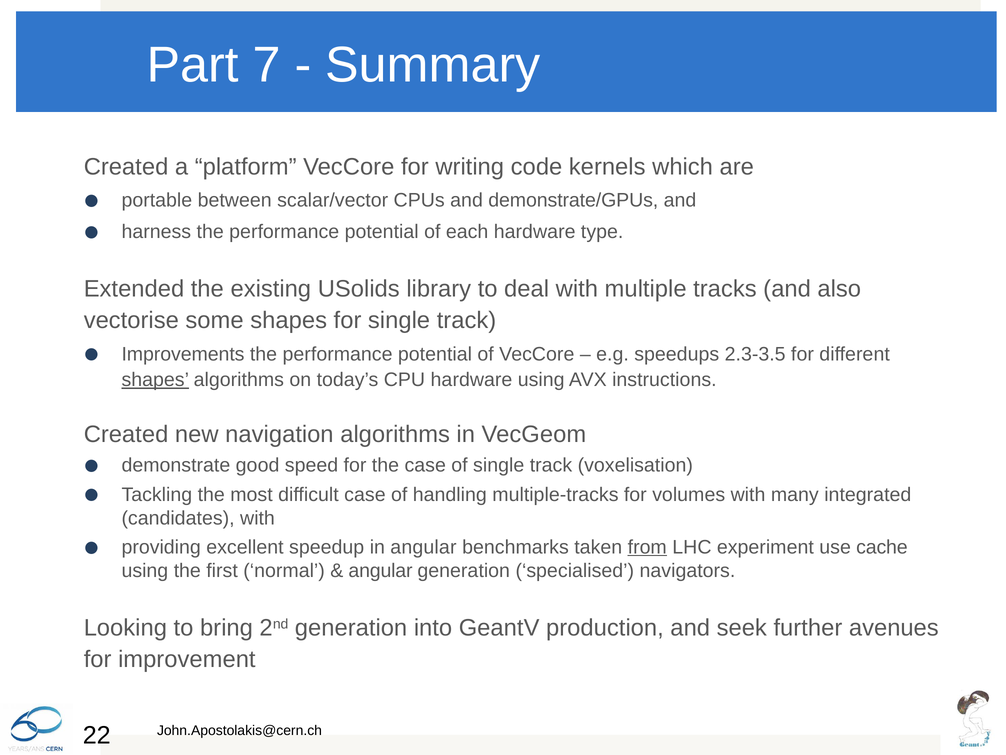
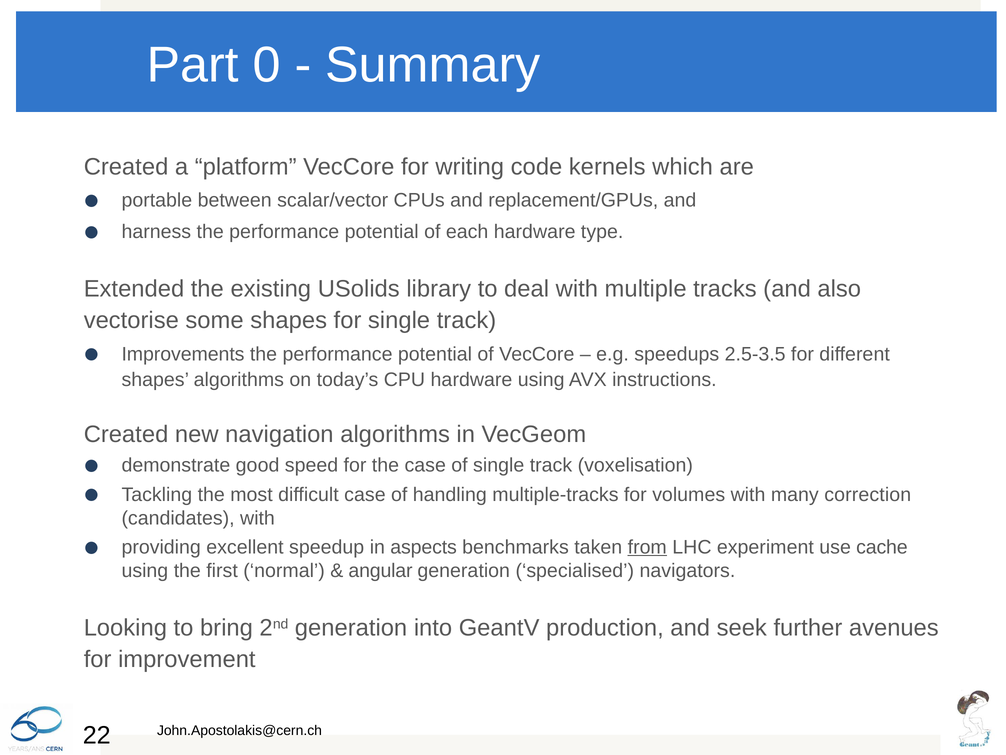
7: 7 -> 0 (267, 65)
demonstrate/GPUs: demonstrate/GPUs -> replacement/GPUs (573, 200)
2.3-3.5: 2.3-3.5 -> 2.5-3.5 (755, 354)
shapes underline: present -> none (155, 380)
integrated: integrated -> correction (868, 494)
in angular: angular -> aspects (424, 547)
